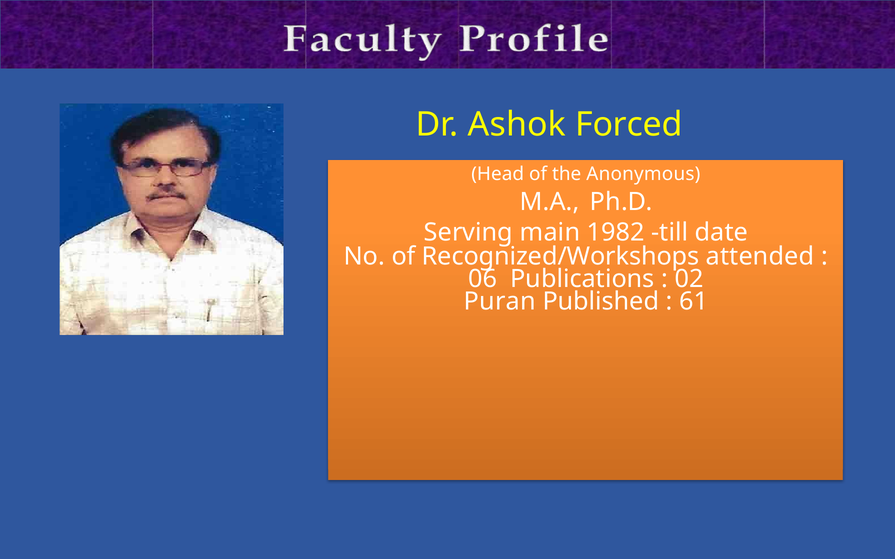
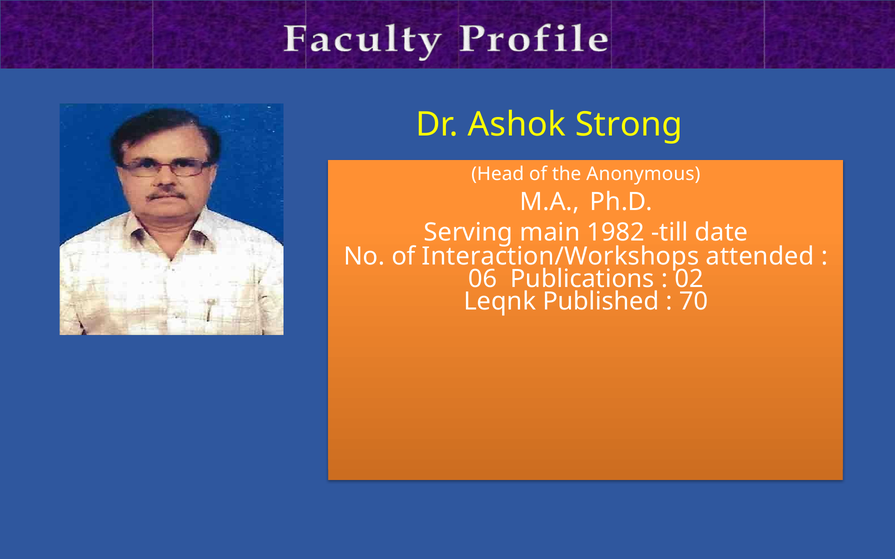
Forced: Forced -> Strong (629, 125)
Recognized/Workshops: Recognized/Workshops -> Interaction/Workshops (560, 257)
Puran: Puran -> Leqnk (500, 301)
61: 61 -> 70 (694, 301)
